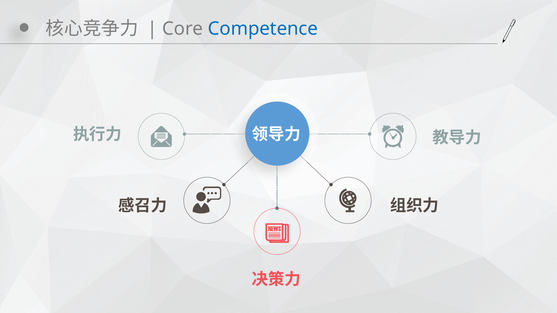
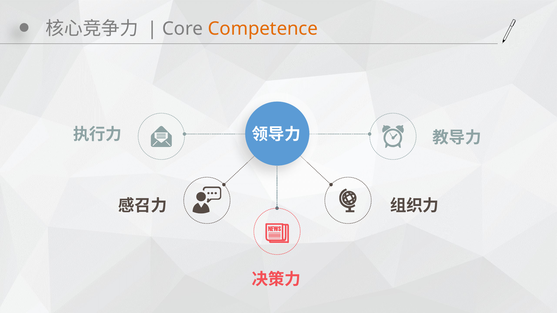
Competence colour: blue -> orange (263, 29)
